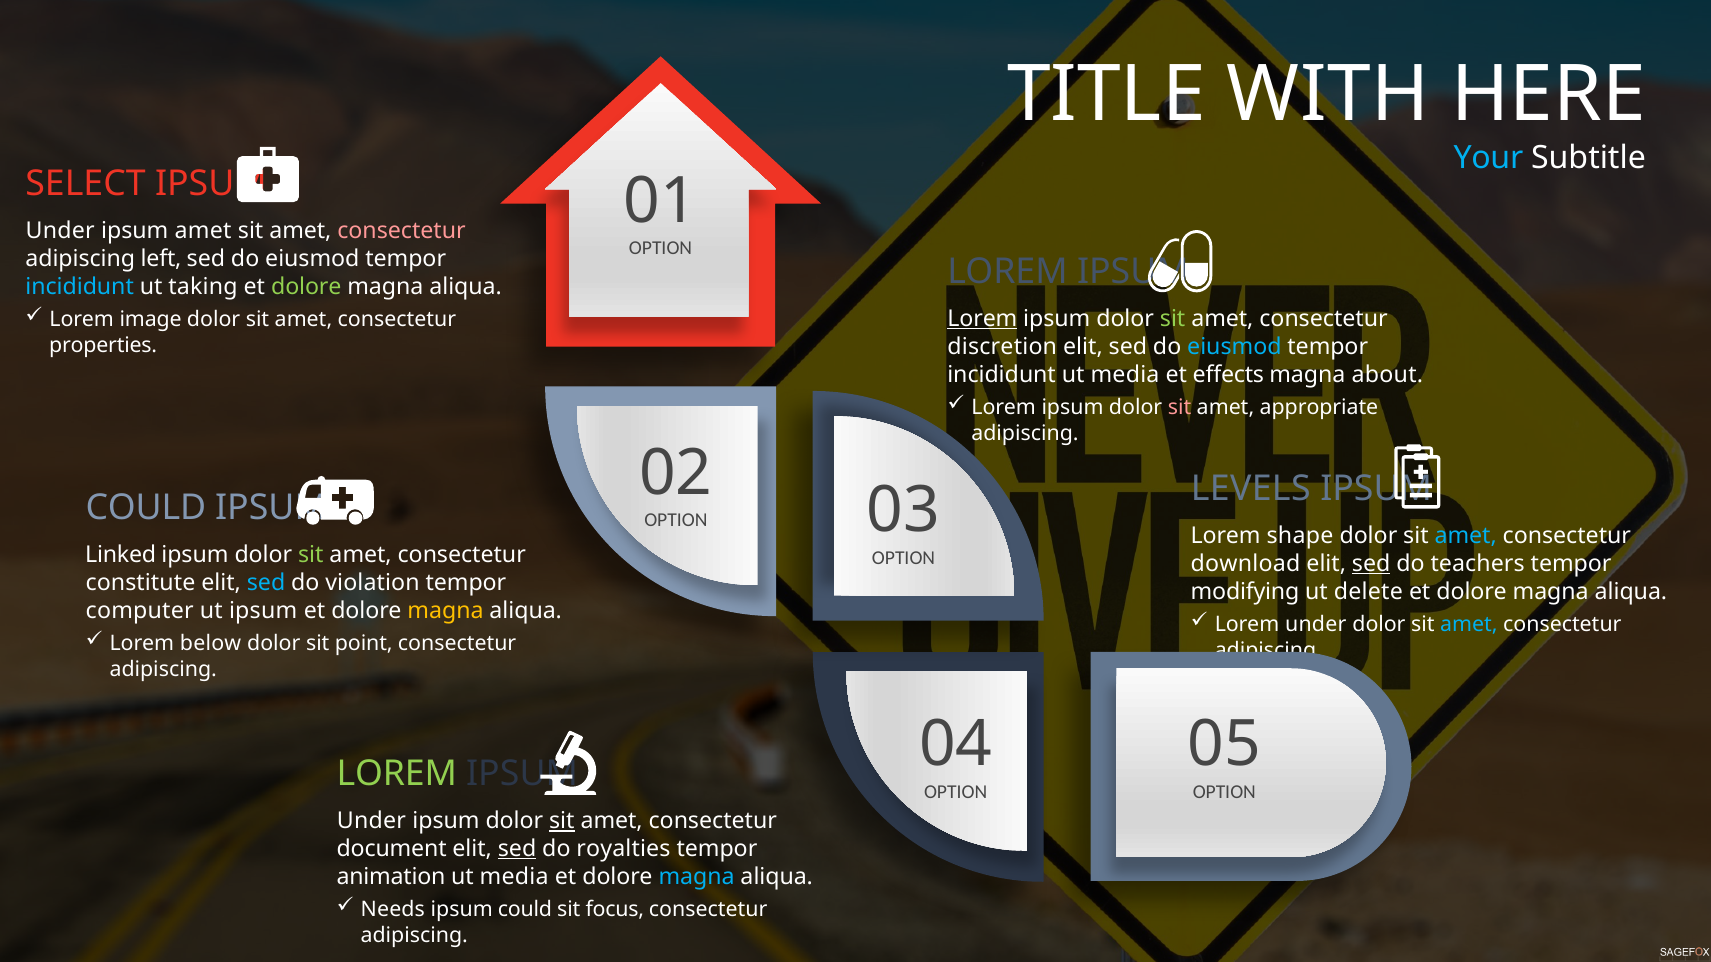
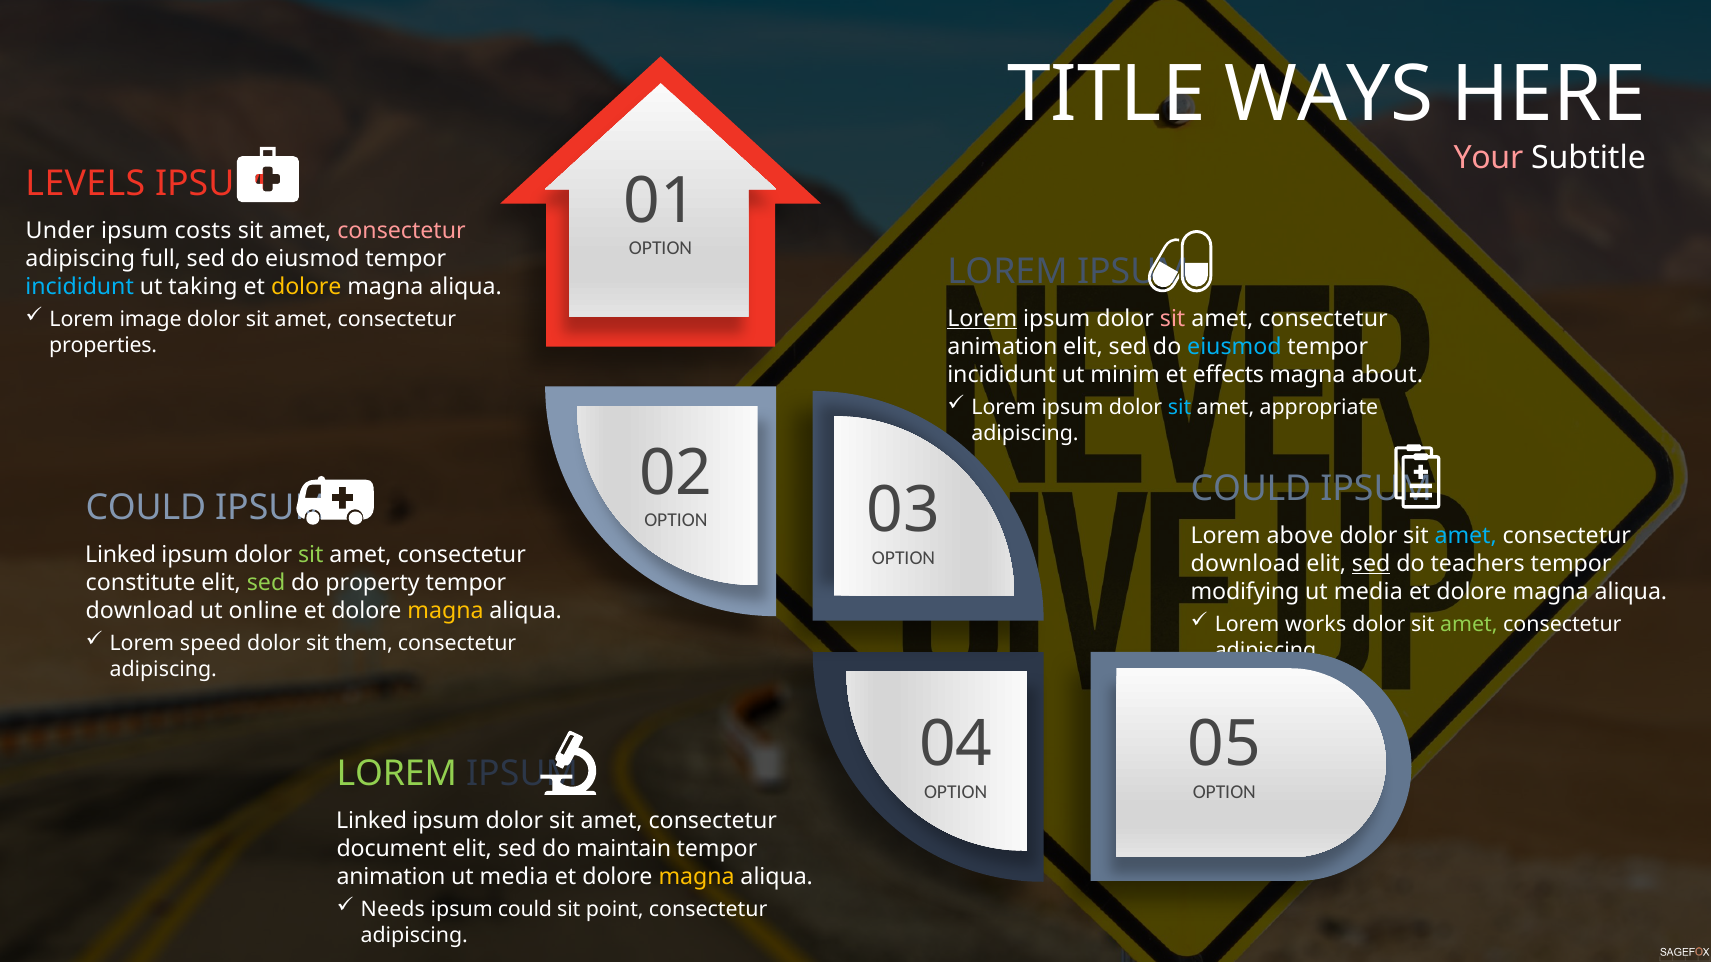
WITH: WITH -> WAYS (1329, 95)
Your colour: light blue -> pink (1488, 158)
SELECT: SELECT -> LEVELS (85, 184)
ipsum amet: amet -> costs (203, 231)
left: left -> full (161, 259)
dolore colour: light green -> yellow (306, 287)
sit colour: light green -> pink (1173, 319)
discretion: discretion -> animation (1002, 347)
media: media -> minim (1125, 375)
sit colour: pink -> light blue (1180, 408)
LEVELS: LEVELS -> COULD (1251, 489)
shape: shape -> above (1300, 536)
sed colour: light blue -> light green (266, 583)
violation: violation -> property (373, 583)
delete: delete -> media (1368, 592)
computer: computer -> download (140, 611)
ut ipsum: ipsum -> online (263, 611)
Lorem under: under -> works (1316, 625)
amet colour: light blue -> light green (1469, 625)
below: below -> speed (211, 644)
point: point -> them (364, 644)
Under: Under -> Linked (372, 821)
sit underline: present -> none (562, 821)
sed underline: present -> none (517, 849)
royalties: royalties -> maintain (624, 849)
magna colour: light blue -> yellow (697, 877)
focus: focus -> point (615, 910)
